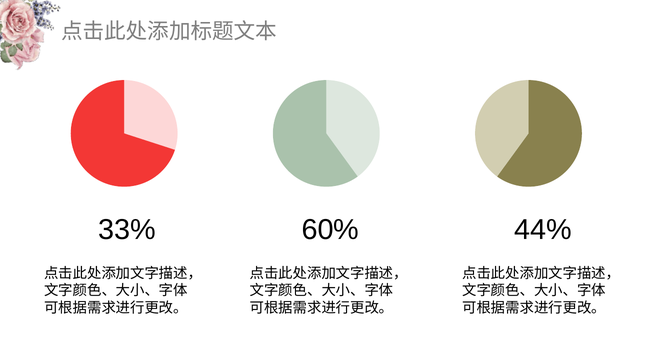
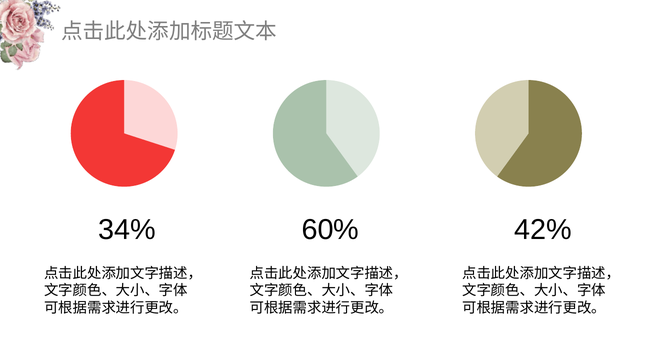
33%: 33% -> 34% (127, 230)
44%: 44% -> 42% (543, 230)
